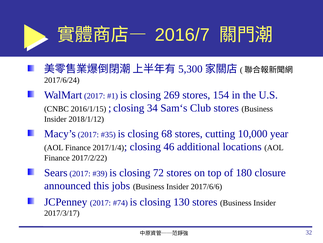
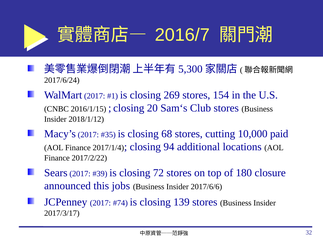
34: 34 -> 20 (152, 108)
year: year -> paid (279, 133)
46: 46 -> 94 (169, 146)
130: 130 -> 139 (181, 201)
